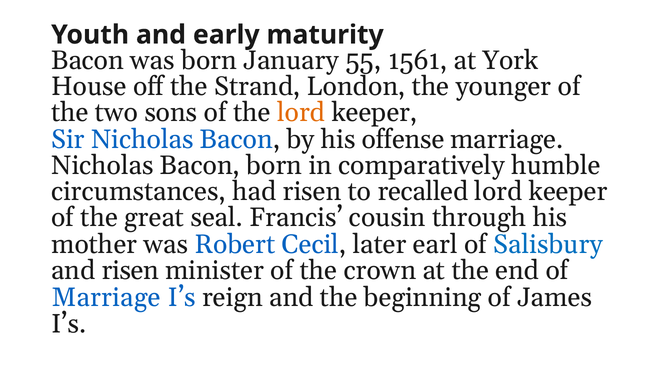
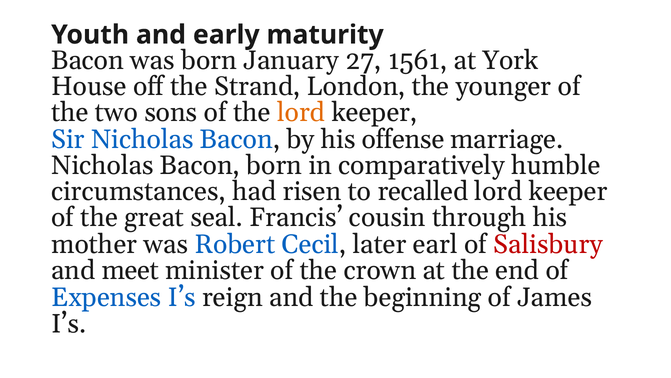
55: 55 -> 27 (363, 61)
Salisbury colour: blue -> red (548, 244)
and risen: risen -> meet (130, 270)
Marriage: Marriage -> Expenses (106, 297)
